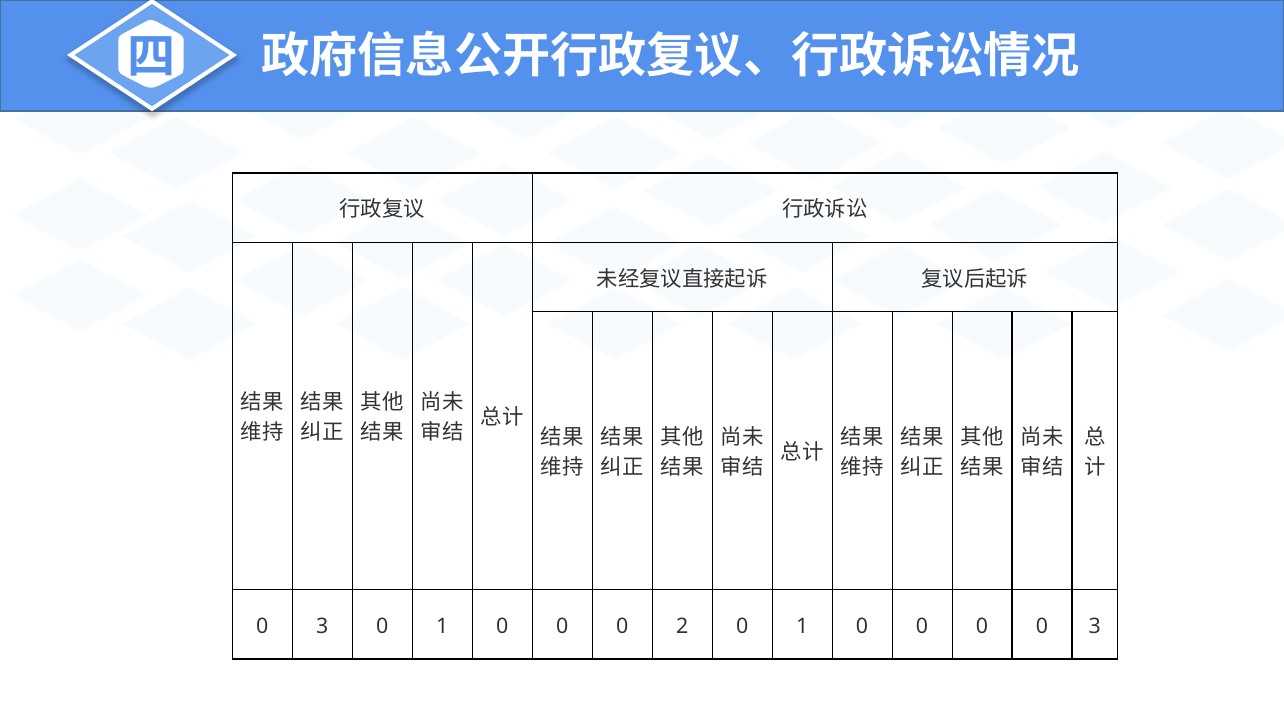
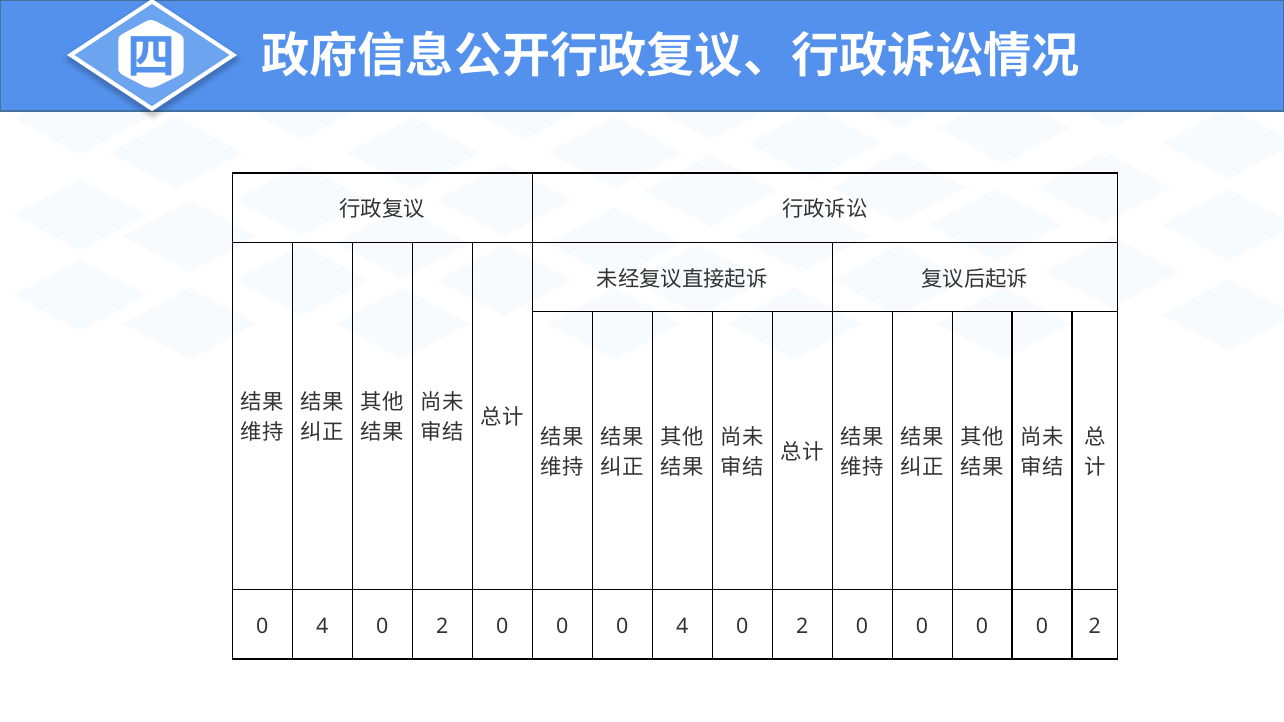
3: 3 -> 4 (322, 626)
1: 1 -> 2 (442, 626)
0 0 2: 2 -> 4 (682, 626)
1: 1 -> 2 (802, 626)
0 0 3: 3 -> 2 (1095, 626)
